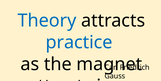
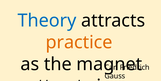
practice colour: blue -> orange (79, 42)
